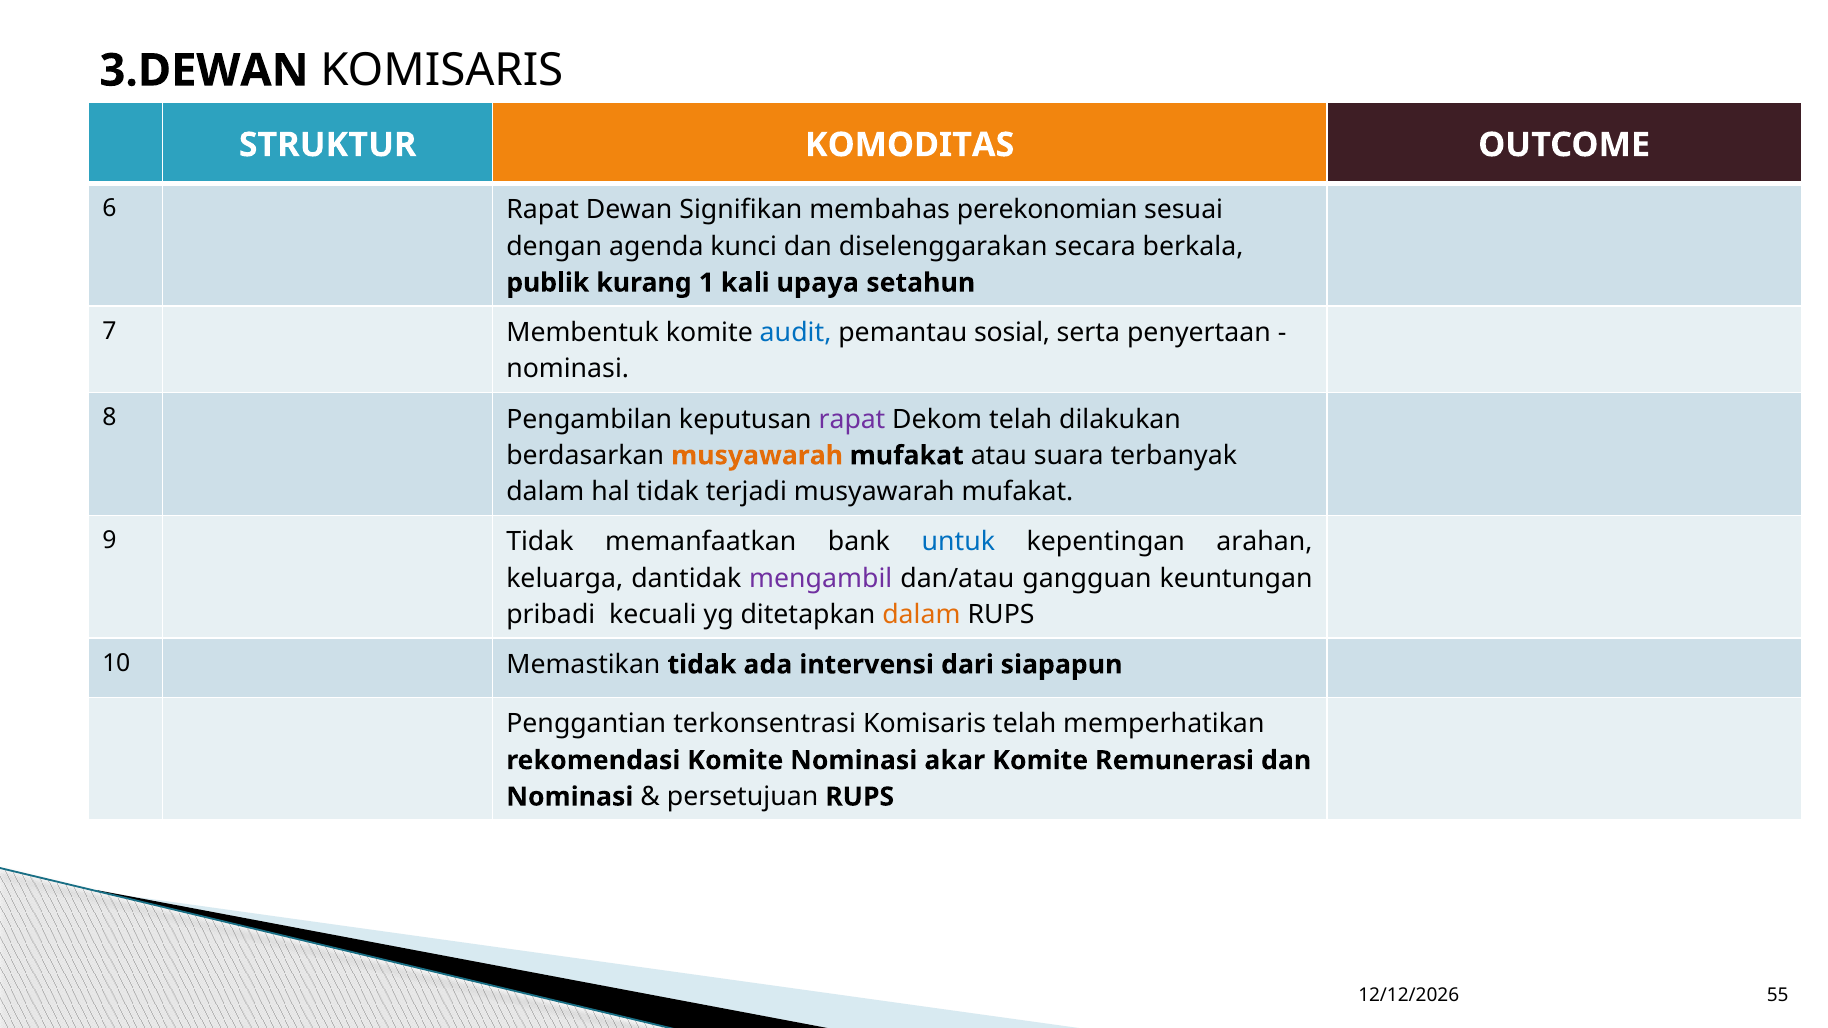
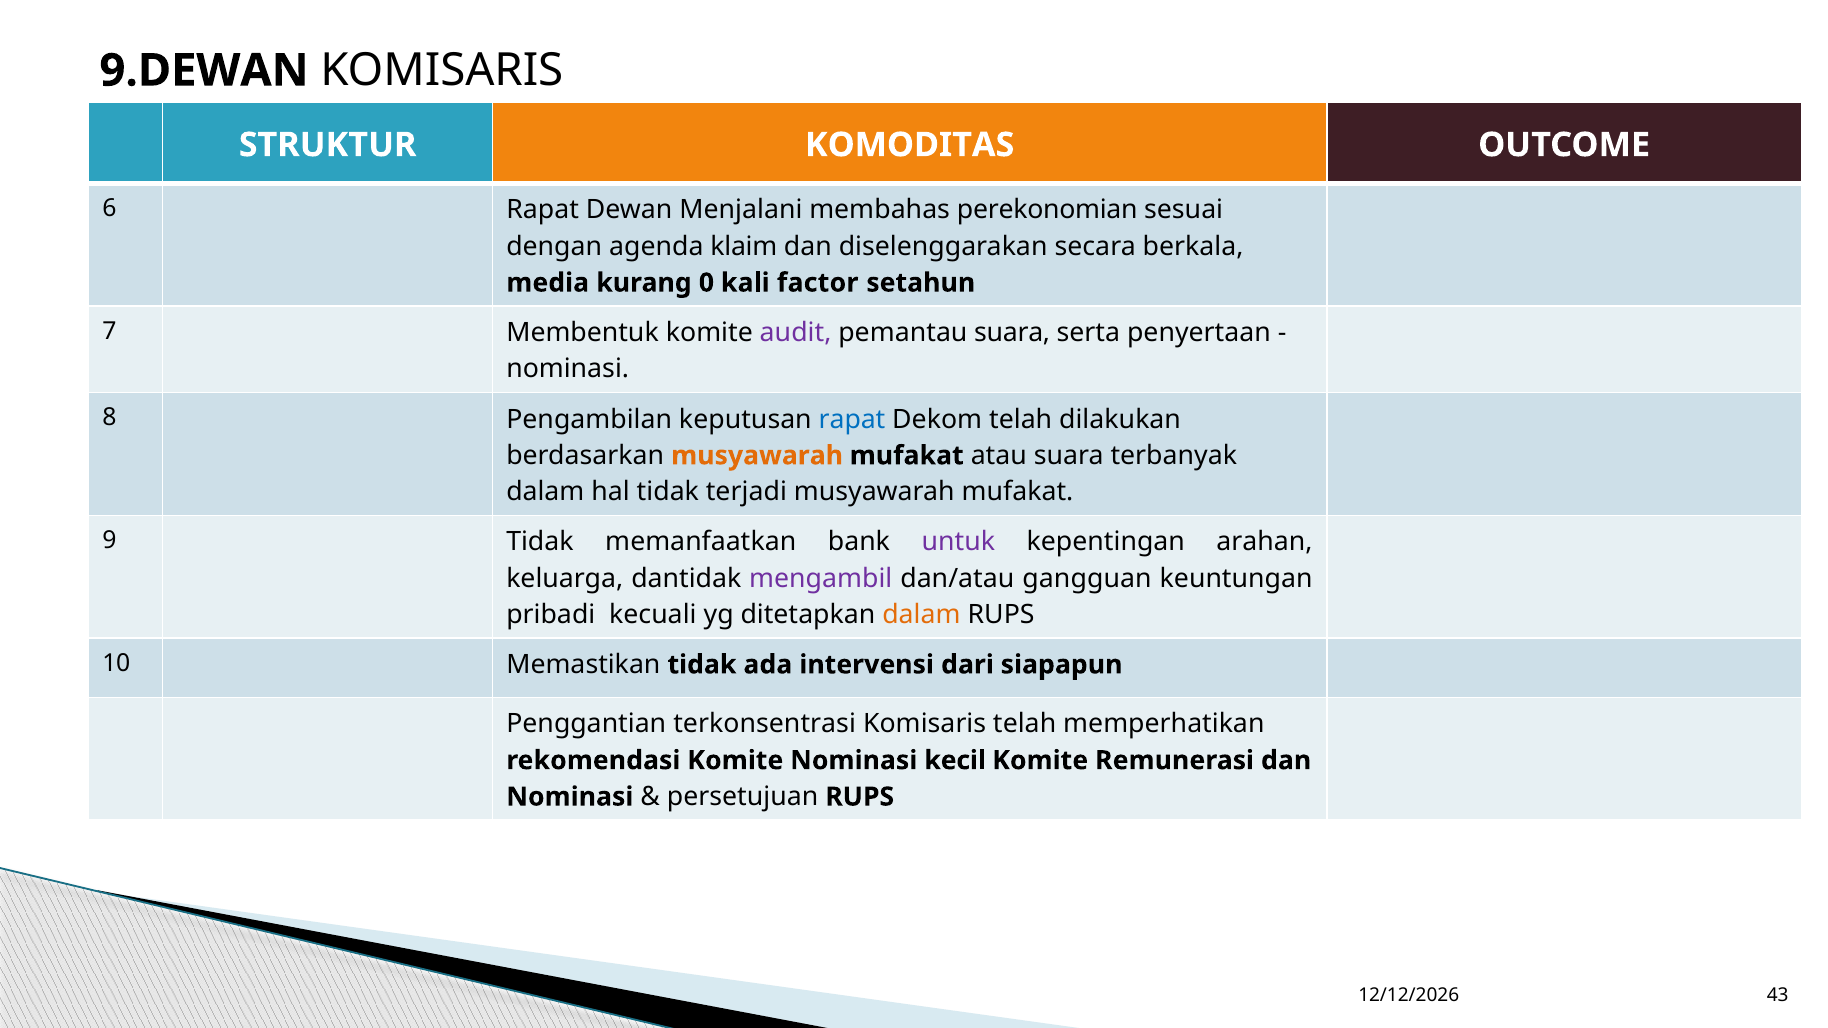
3.DEWAN: 3.DEWAN -> 9.DEWAN (204, 71)
Signifikan: Signifikan -> Menjalani (741, 210)
kunci: kunci -> klaim (744, 247)
publik: publik -> media (548, 283)
1: 1 -> 0 (706, 283)
upaya: upaya -> factor (818, 283)
audit colour: blue -> purple (796, 333)
pemantau sosial: sosial -> suara (1012, 333)
rapat colour: purple -> blue (852, 419)
untuk colour: blue -> purple (958, 542)
akar: akar -> kecil (955, 761)
55: 55 -> 43 (1778, 996)
